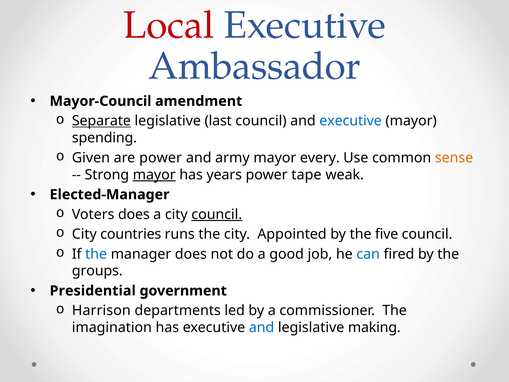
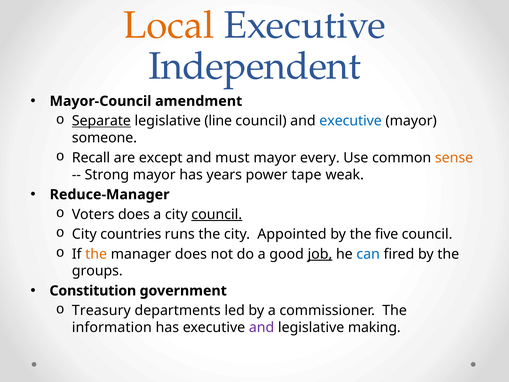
Local colour: red -> orange (169, 25)
Ambassador: Ambassador -> Independent (255, 66)
last: last -> line (218, 121)
spending: spending -> someone (104, 138)
Given: Given -> Recall (91, 158)
are power: power -> except (161, 158)
army: army -> must (232, 158)
mayor underline: present -> none (154, 175)
Elected-Manager: Elected-Manager -> Reduce-Manager (110, 194)
the colour: blue -> orange (96, 254)
job underline: none -> present (320, 254)
Presidential: Presidential -> Constitution (93, 291)
Harrison: Harrison -> Treasury (101, 310)
imagination: imagination -> information (112, 327)
and colour: blue -> purple (262, 327)
